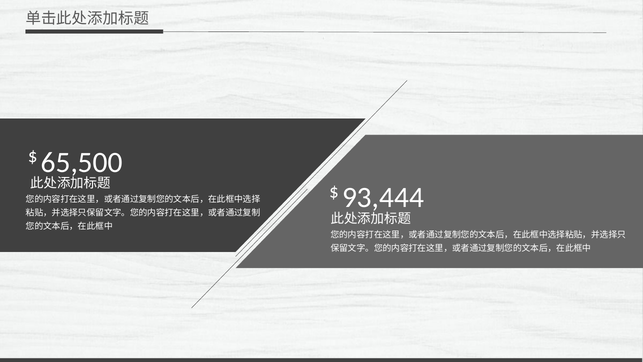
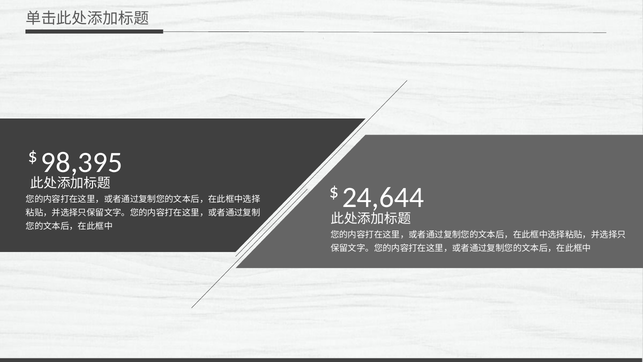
65,500: 65,500 -> 98,395 (82, 162)
93,444: 93,444 -> 24,644 (383, 197)
